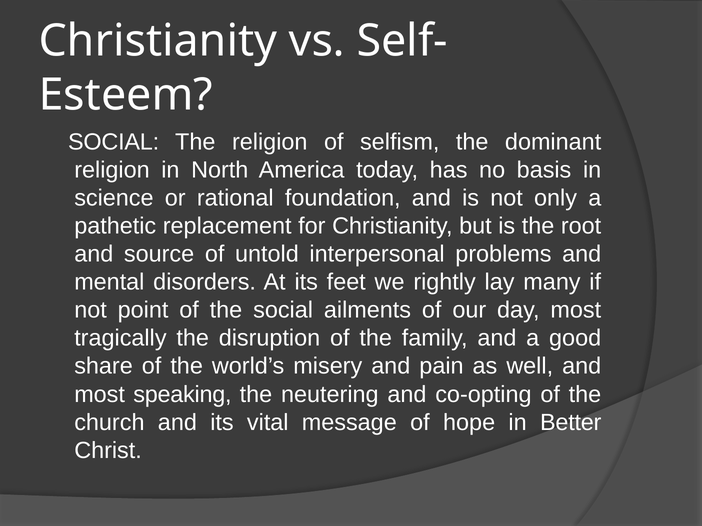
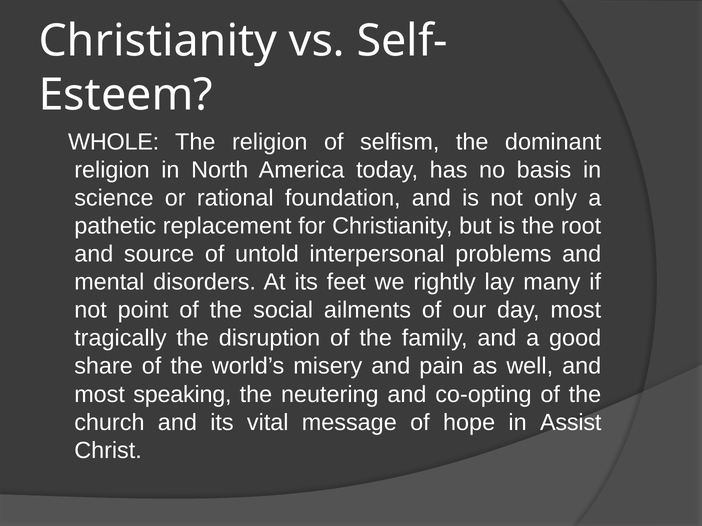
SOCIAL: SOCIAL -> WHOLE (114, 142)
Better: Better -> Assist (571, 423)
